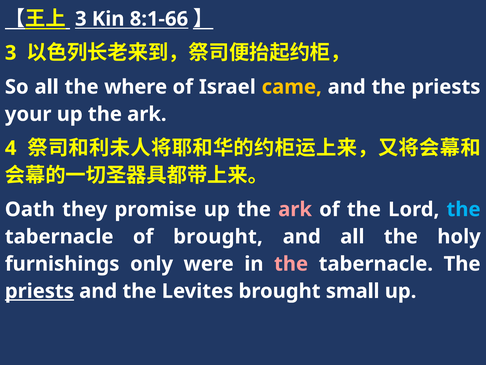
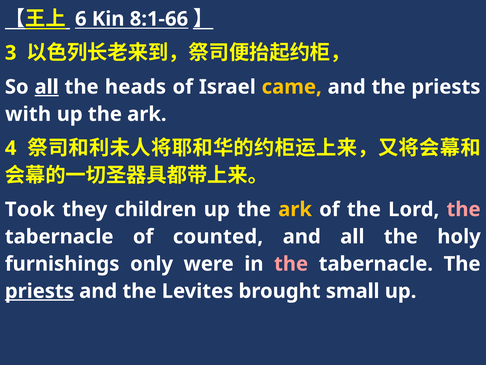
3: 3 -> 6 (81, 19)
all underline: none -> present (47, 87)
where: where -> heads (135, 87)
your: your -> with (28, 114)
Oath: Oath -> Took (30, 209)
promise: promise -> children (156, 209)
ark colour: pink -> yellow (295, 209)
the colour: light blue -> pink (464, 209)
of brought: brought -> counted (218, 236)
